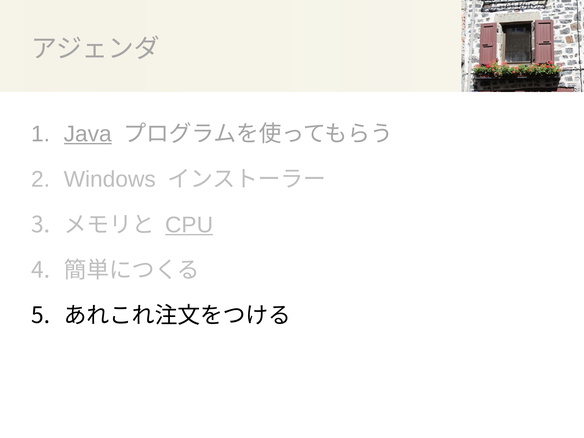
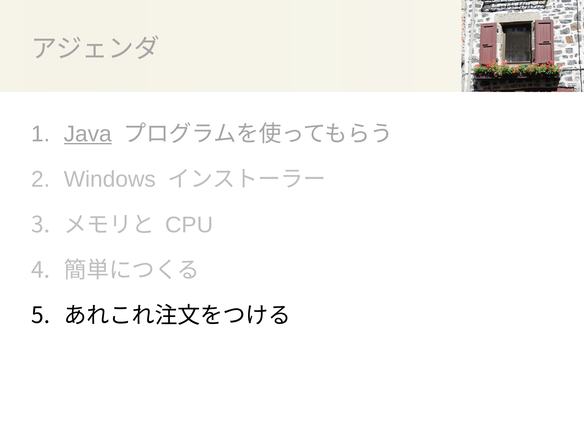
CPU underline: present -> none (189, 225)
